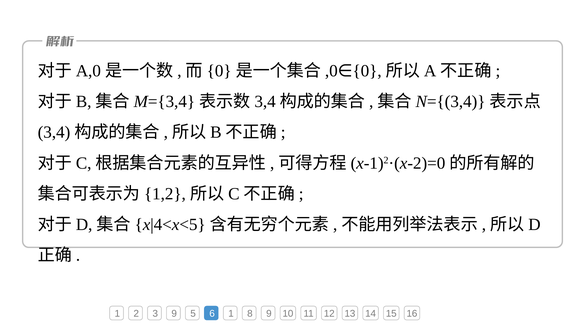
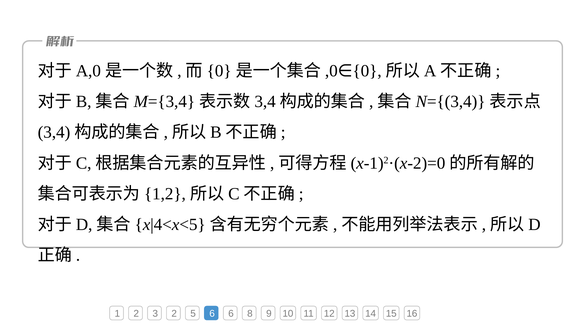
3 9: 9 -> 2 (174, 314)
6 1: 1 -> 6 (231, 314)
